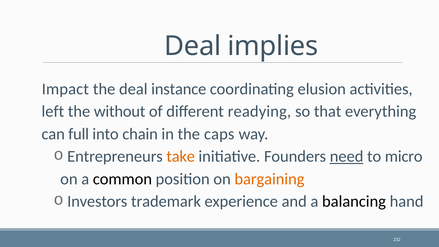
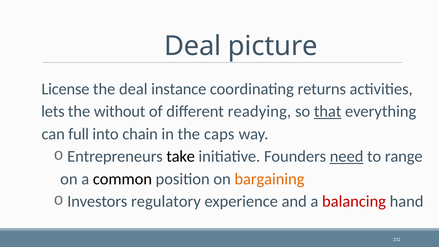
implies: implies -> picture (273, 46)
Impact: Impact -> License (65, 89)
elusion: elusion -> returns (322, 89)
left: left -> lets (53, 111)
that underline: none -> present (328, 111)
take colour: orange -> black (181, 156)
micro: micro -> range (404, 156)
trademark: trademark -> regulatory (166, 201)
balancing colour: black -> red (354, 201)
